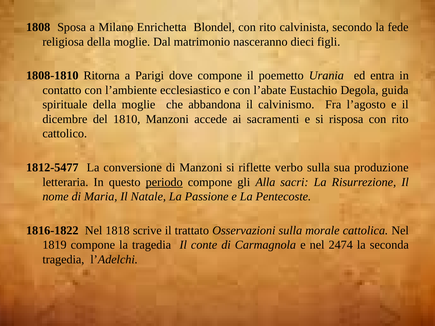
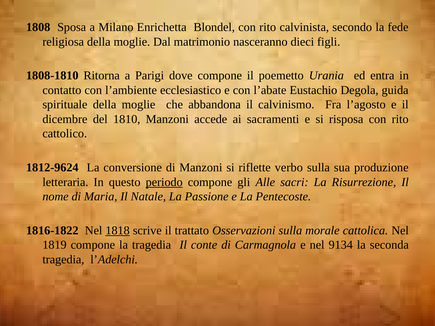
1812-5477: 1812-5477 -> 1812-9624 (52, 168)
Alla: Alla -> Alle (265, 182)
1818 underline: none -> present (118, 231)
2474: 2474 -> 9134 (341, 245)
